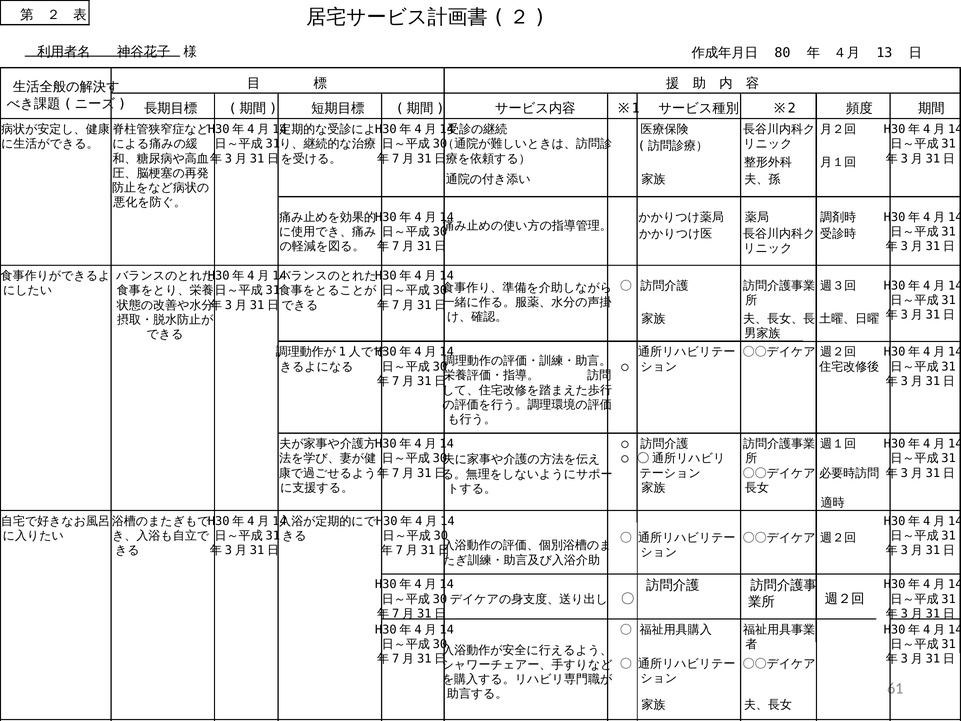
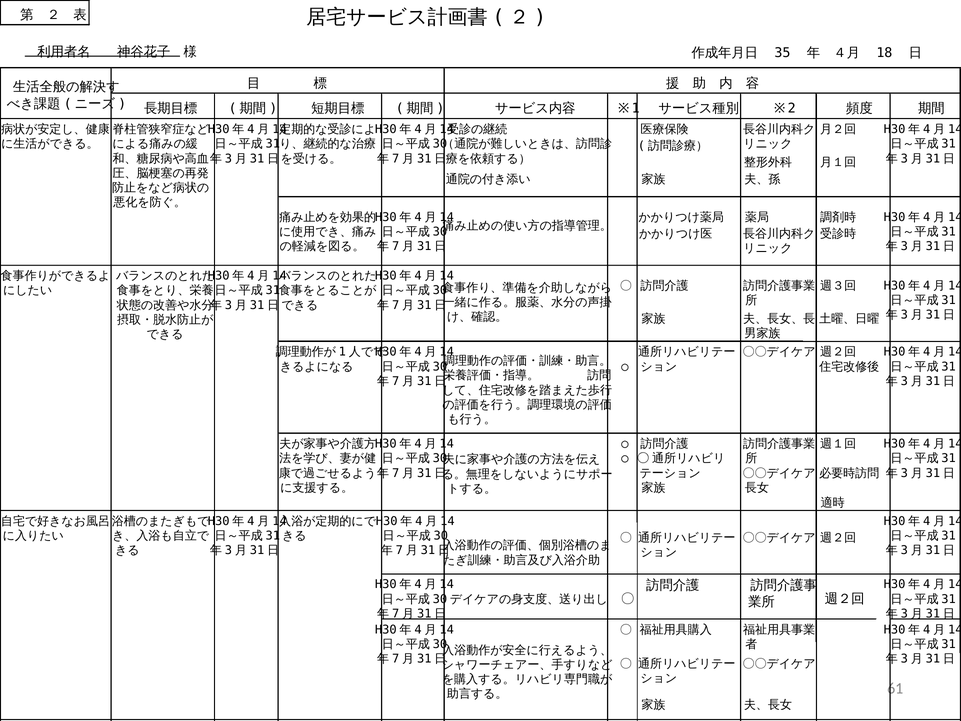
80: 80 -> 35 (782, 53)
13: 13 -> 18 (884, 53)
